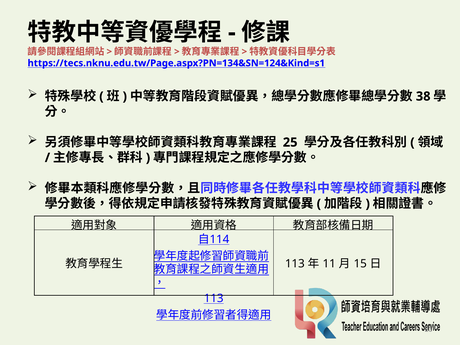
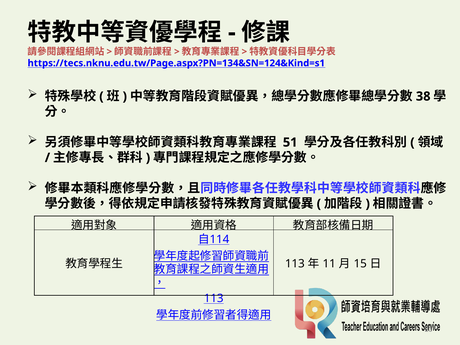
25: 25 -> 51 (290, 142)
